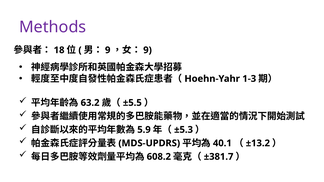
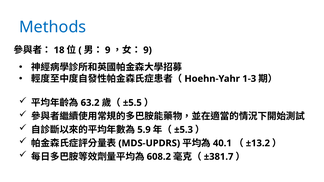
Methods colour: purple -> blue (53, 27)
